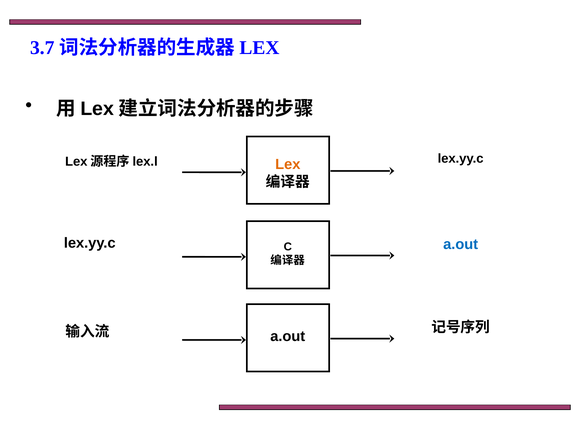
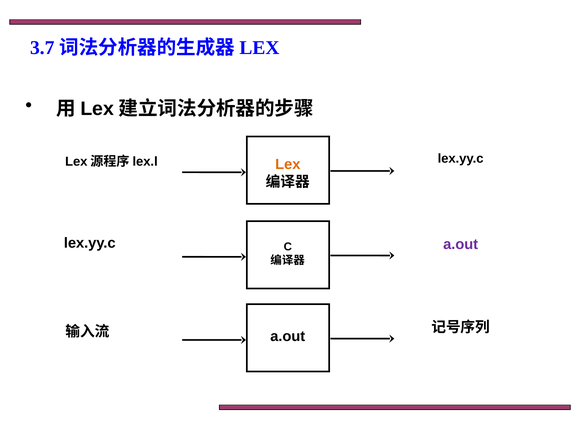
a.out colour: blue -> purple (461, 244)
